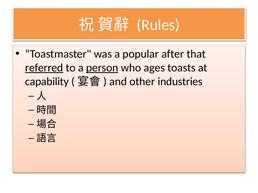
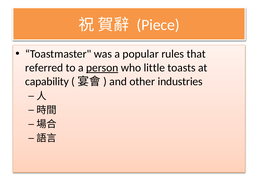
Rules: Rules -> Piece (158, 25)
after: after -> rules (173, 54)
referred underline: present -> none (44, 68)
ages: ages -> little (154, 68)
